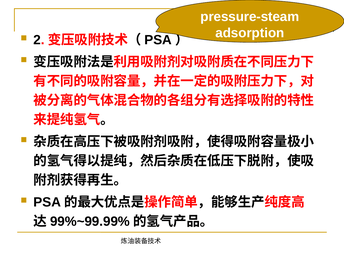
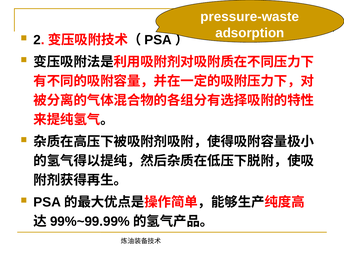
pressure-steam: pressure-steam -> pressure-waste (250, 17)
